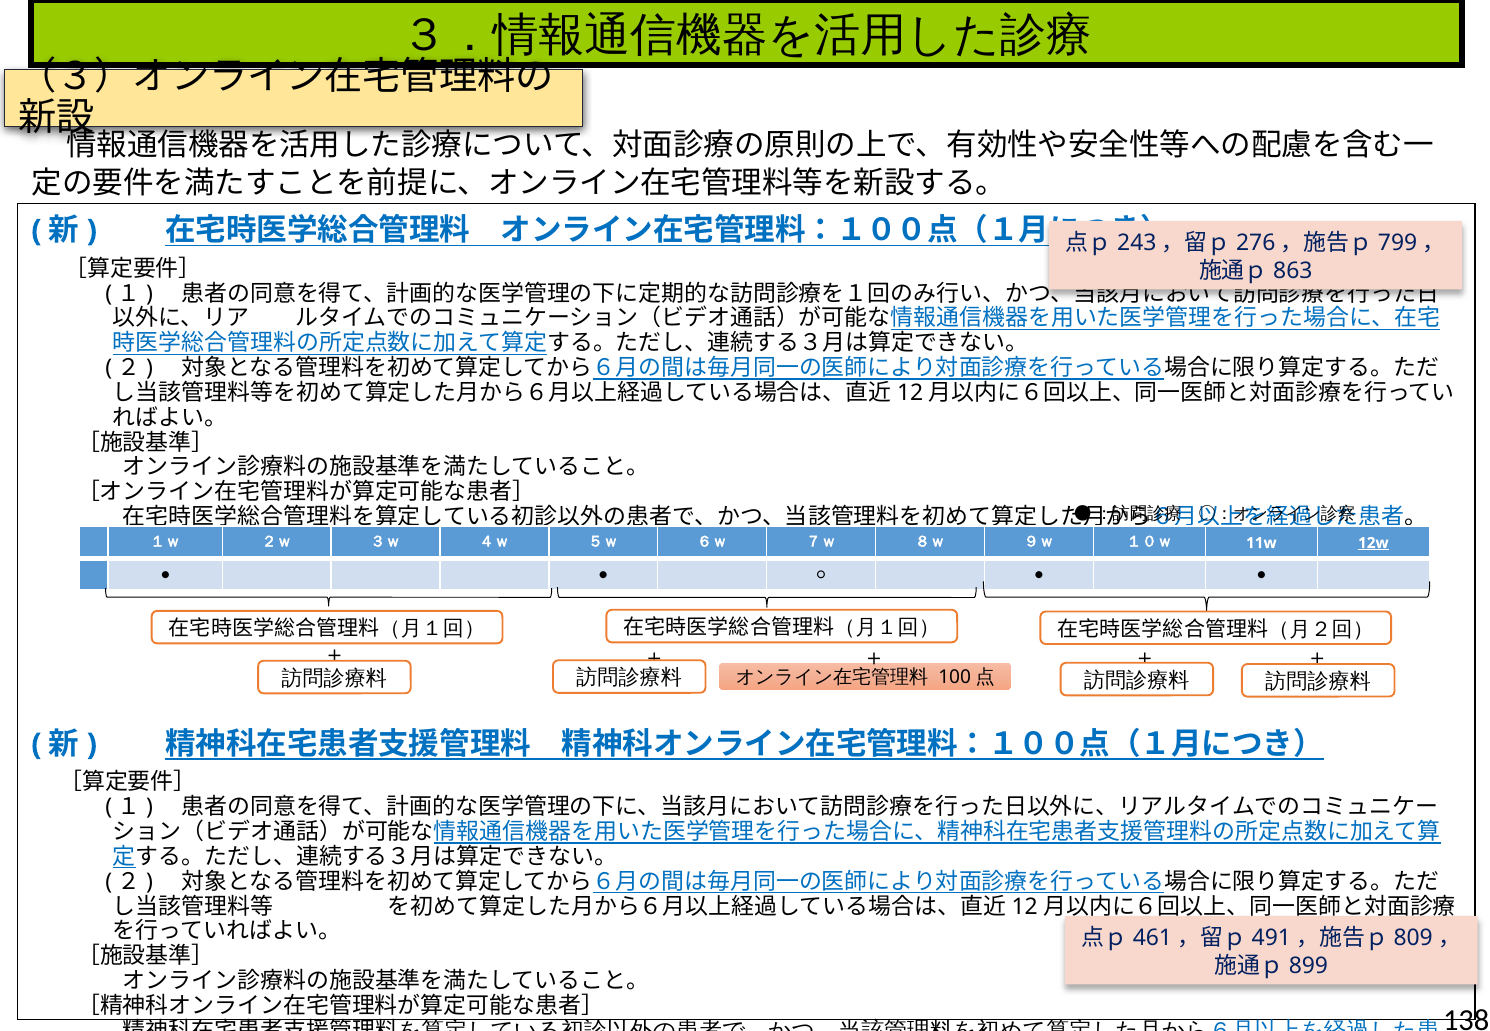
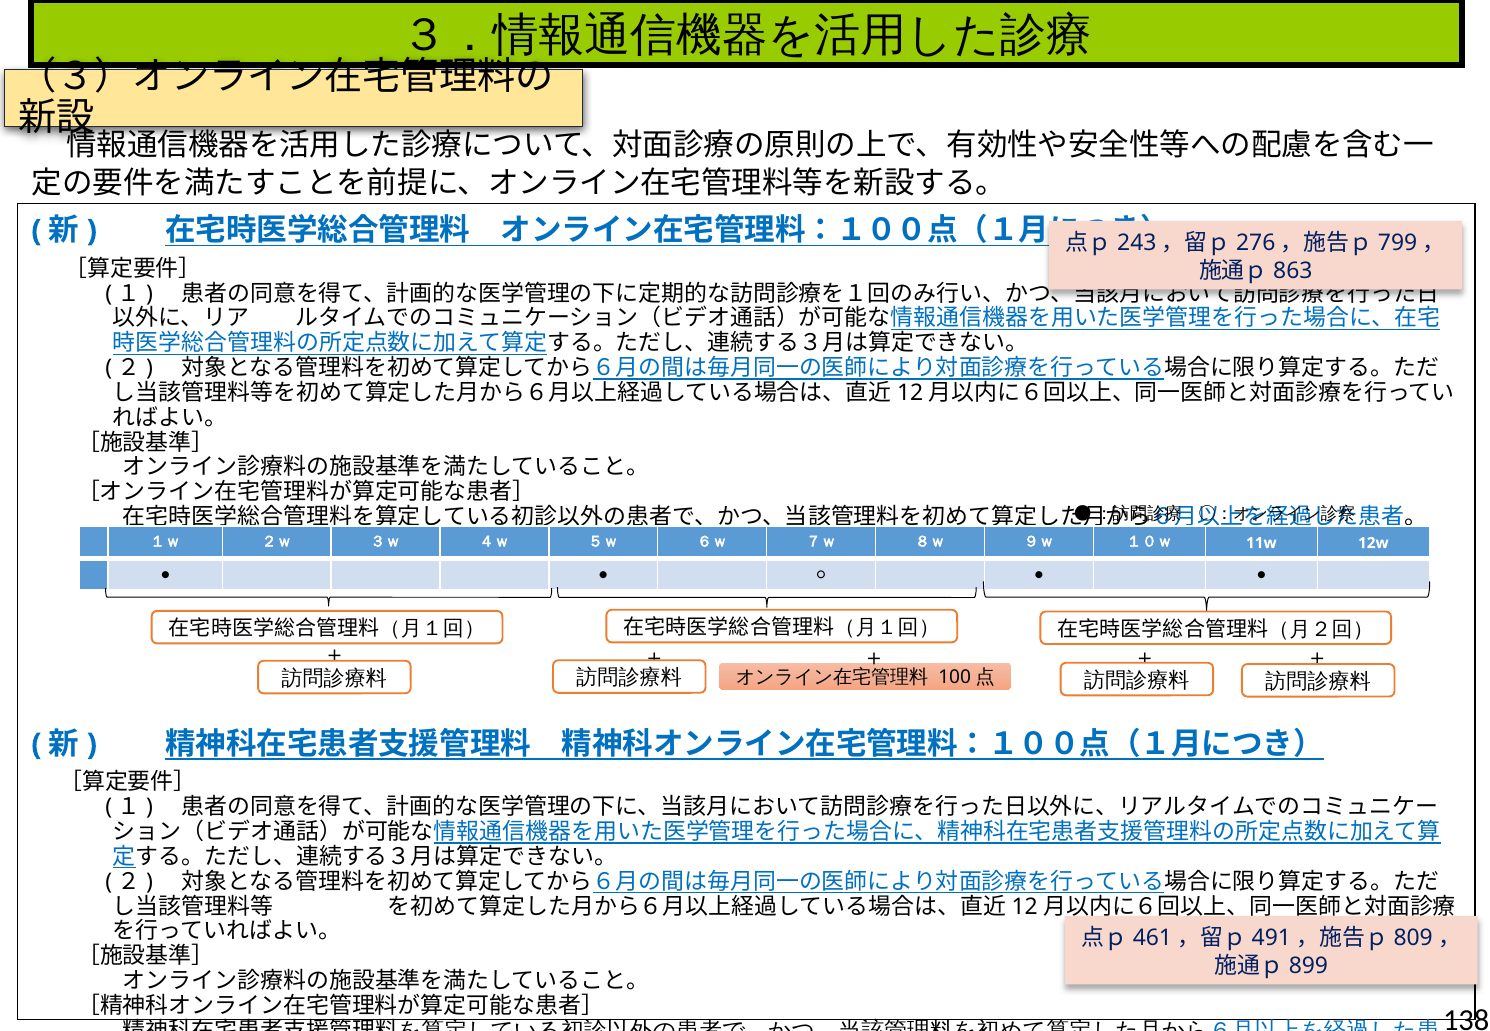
12w underline: present -> none (1373, 543)
